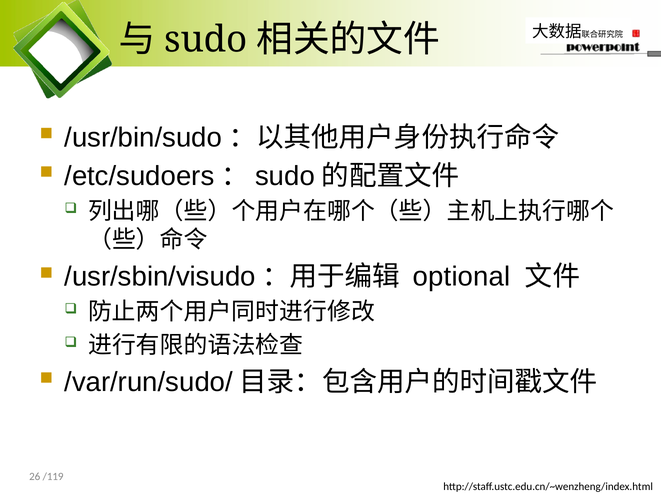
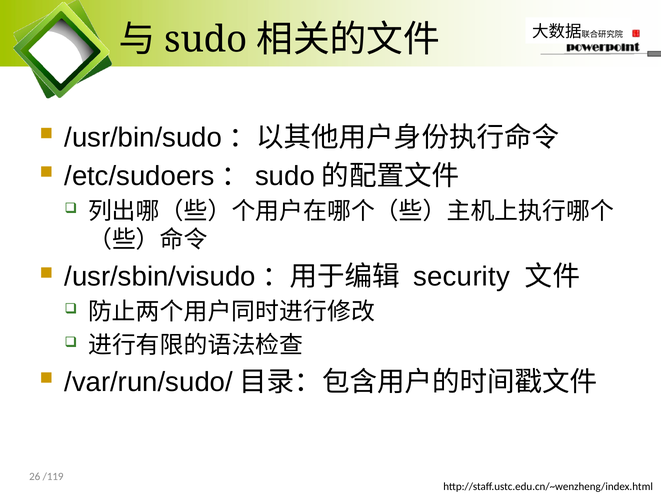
optional: optional -> security (462, 277)
